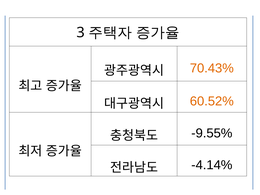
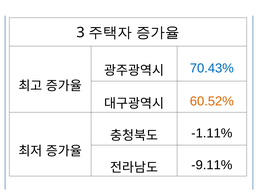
70.43% colour: orange -> blue (212, 68)
-9.55%: -9.55% -> -1.11% (212, 133)
-4.14%: -4.14% -> -9.11% (212, 165)
